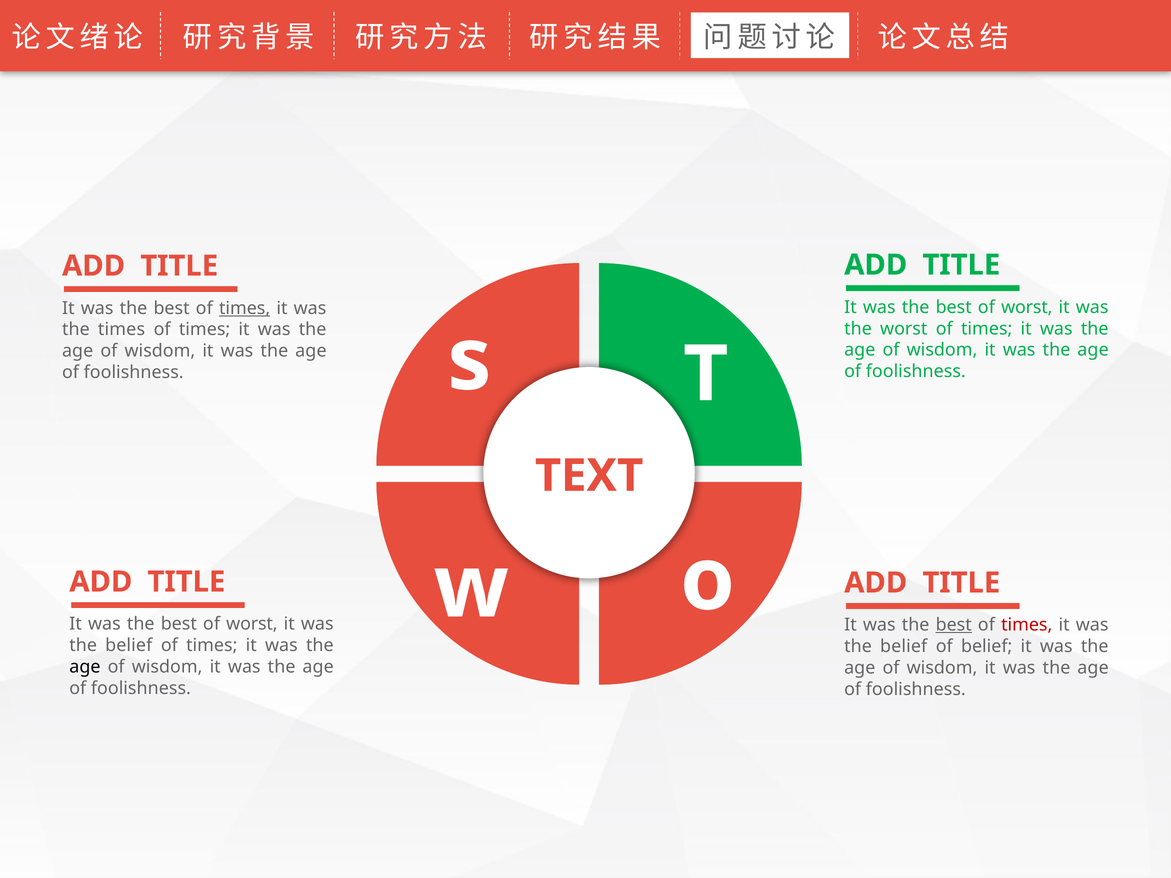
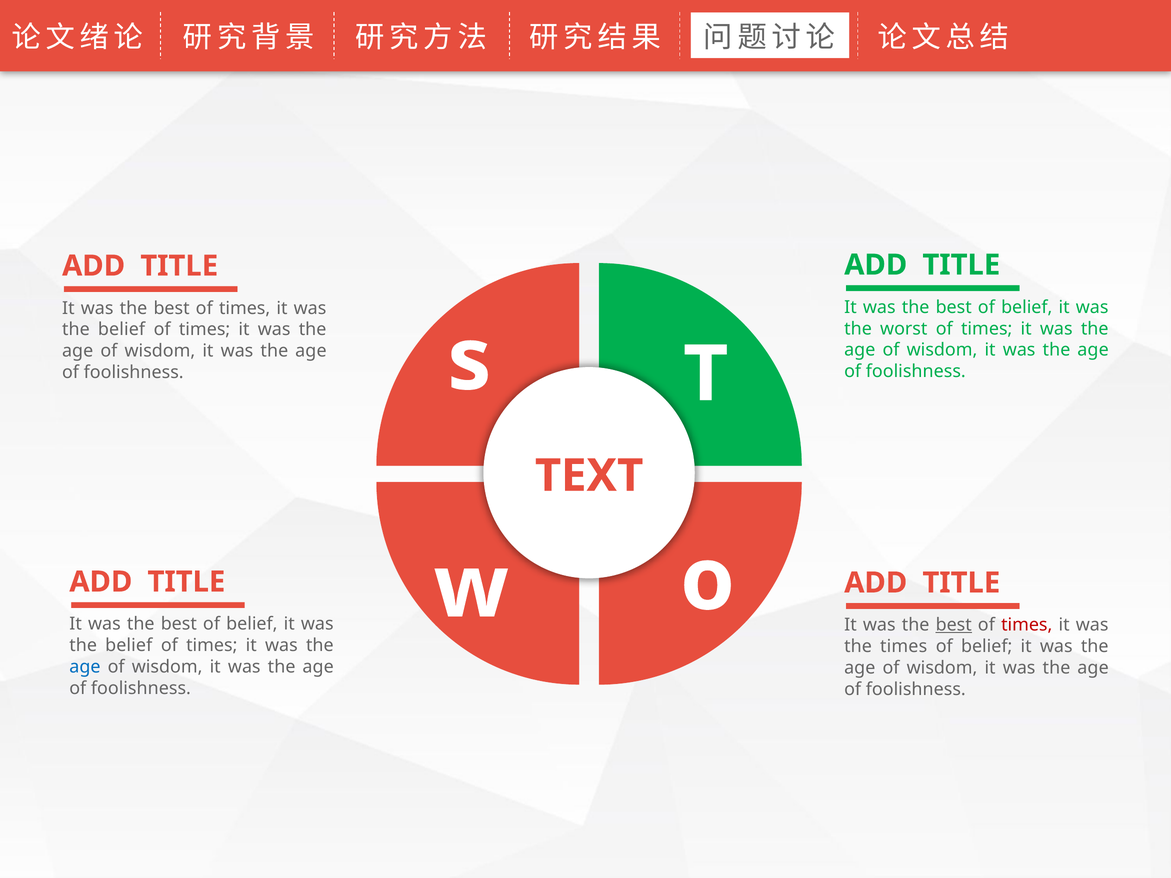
worst: worst -> belief (1027, 307)
times underline: present -> none (245, 308)
times: times -> belief (122, 330)
worst: worst -> belief (252, 624)
belief: belief -> times (904, 647)
age colour: black -> blue (85, 667)
